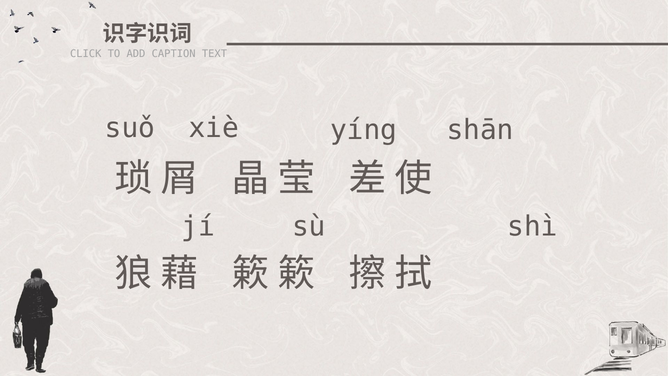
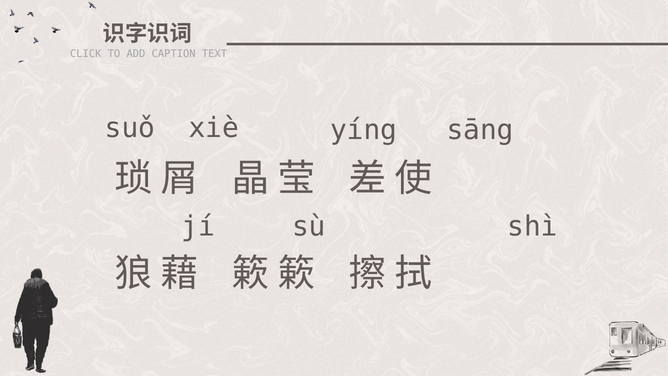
shān: shān -> sāng (480, 130)
